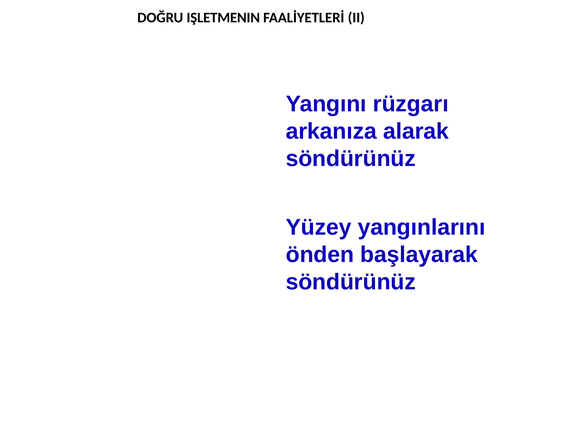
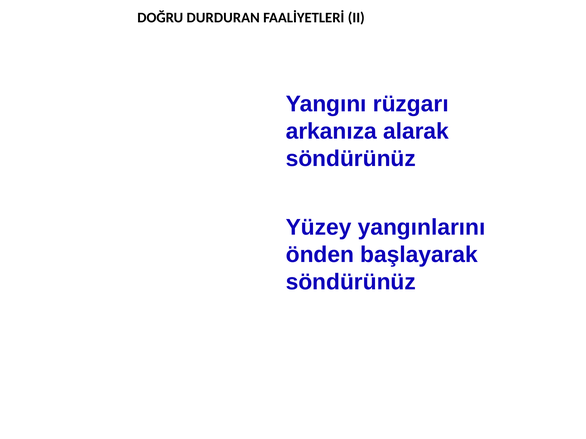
IŞLETMENIN: IŞLETMENIN -> DURDURAN (223, 18)
